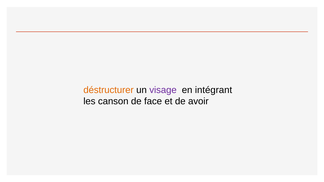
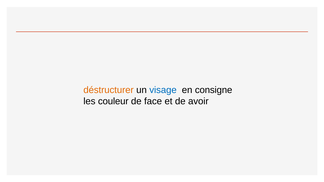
visage colour: purple -> blue (163, 90)
intégrant: intégrant -> consigne (214, 90)
canson: canson -> couleur (113, 101)
